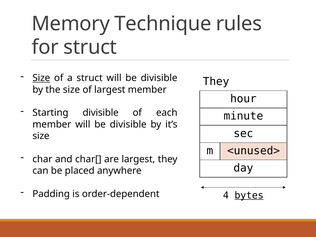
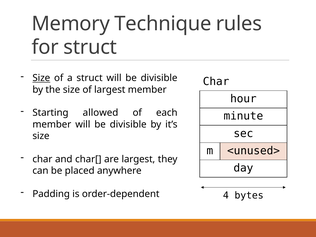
They: They -> Char (216, 81)
Starting divisible: divisible -> allowed (101, 113)
bytes underline: present -> none (249, 195)
